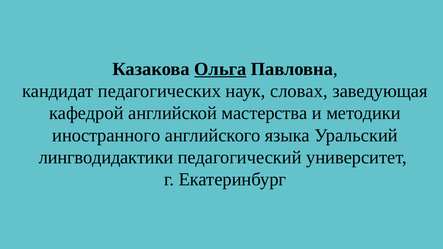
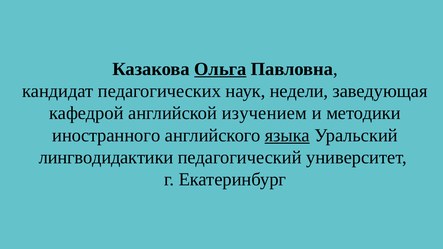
словах: словах -> недели (299, 91)
мастерства: мастерства -> изучением (264, 113)
языка underline: none -> present (287, 135)
